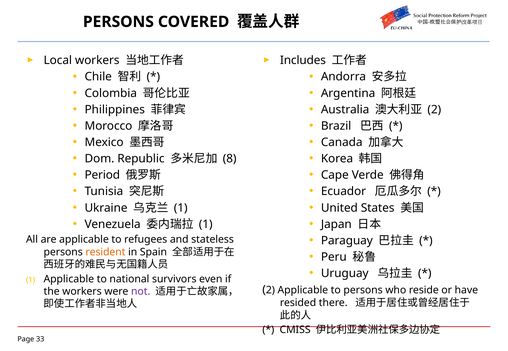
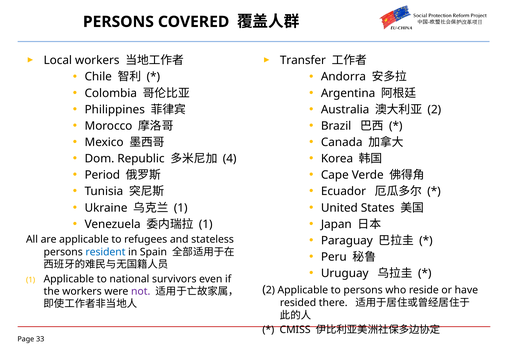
Includes: Includes -> Transfer (303, 61)
8: 8 -> 4 (230, 159)
resident colour: orange -> blue (105, 252)
